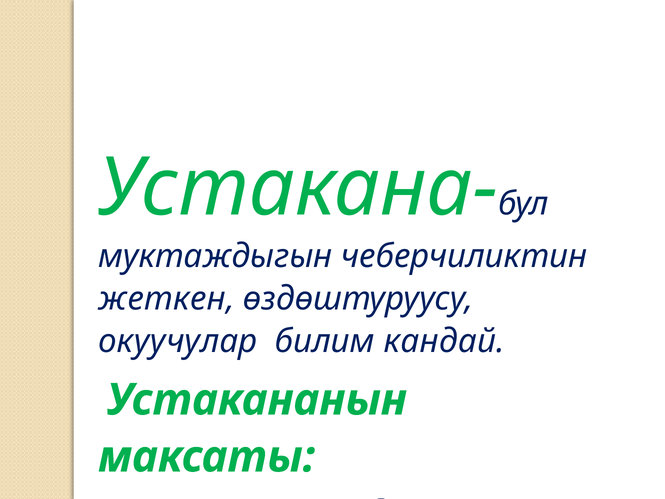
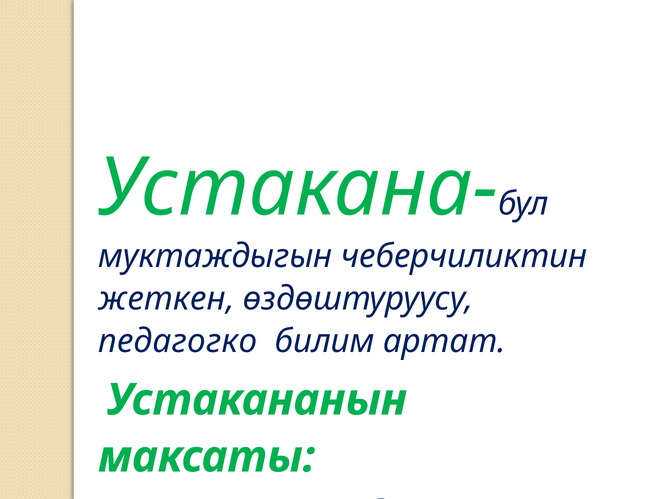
окуучулар: окуучулар -> педагогко (178, 341)
кандай: кандай -> артат (445, 341)
